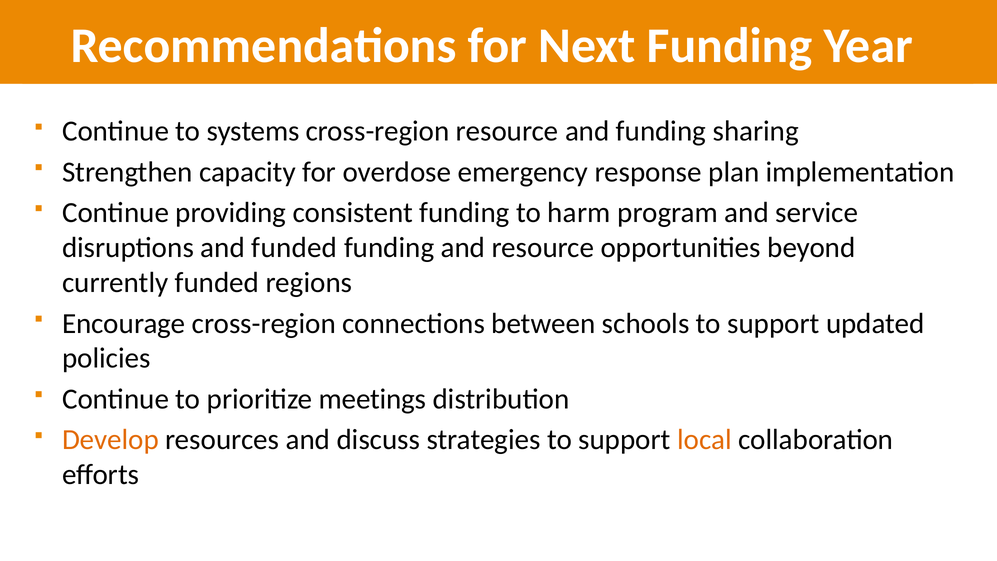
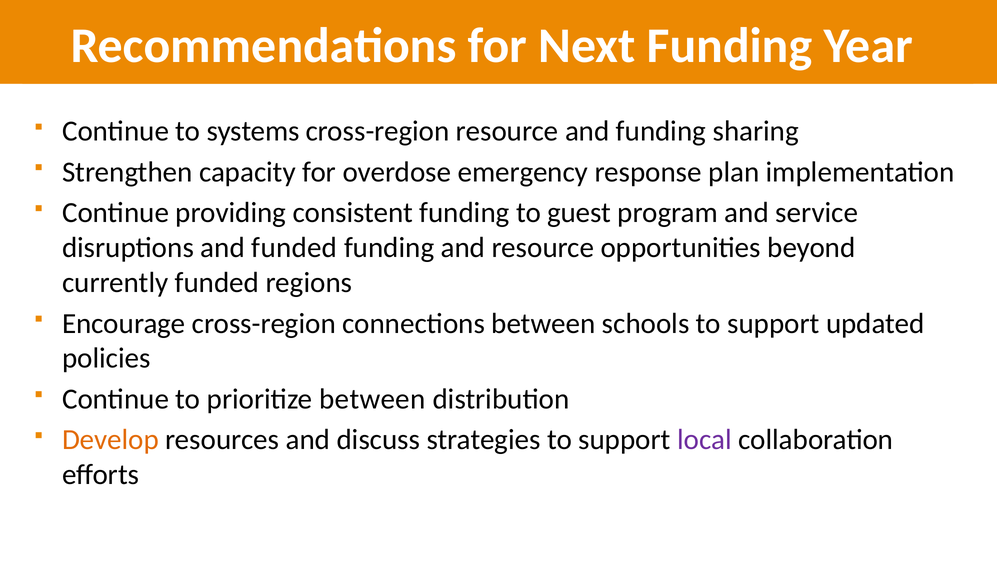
harm: harm -> guest (579, 213)
prioritize meetings: meetings -> between (372, 399)
local colour: orange -> purple (704, 440)
